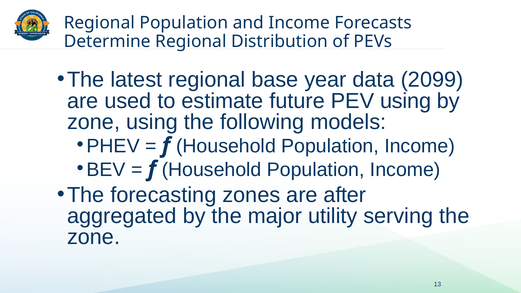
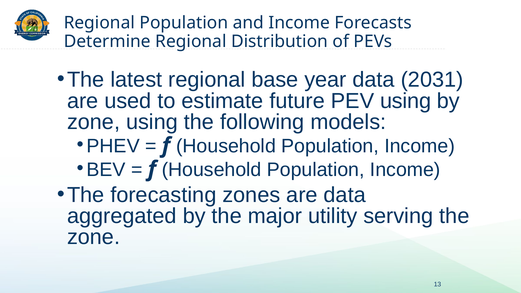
2099: 2099 -> 2031 (432, 80)
are after: after -> data (345, 195)
